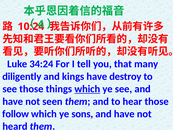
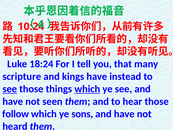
34:24: 34:24 -> 18:24 (41, 64)
diligently: diligently -> scripture (22, 76)
destroy: destroy -> instead (125, 76)
see underline: none -> present (10, 89)
